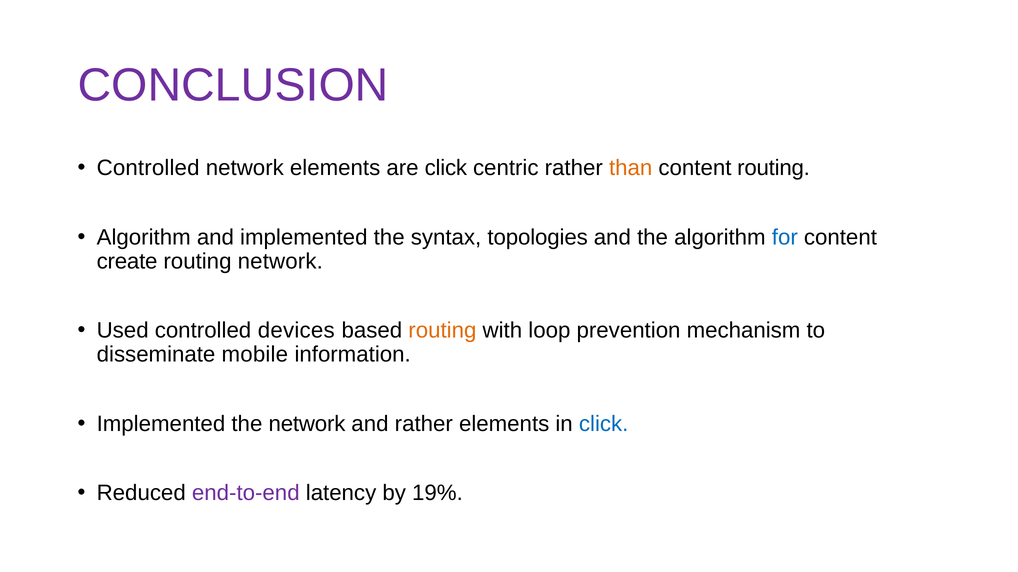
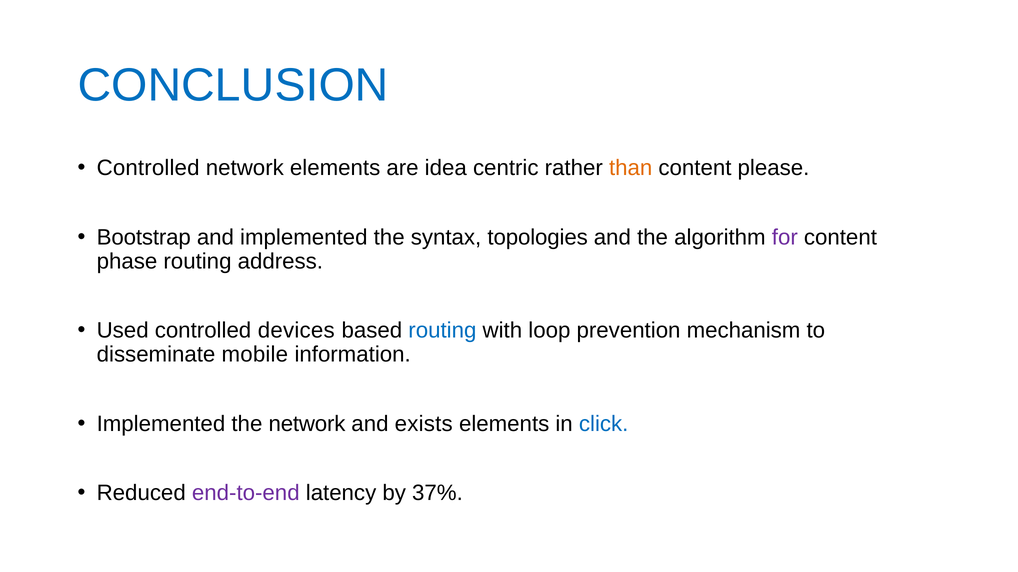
CONCLUSION colour: purple -> blue (233, 86)
are click: click -> idea (446, 168)
content routing: routing -> please (773, 168)
Algorithm: Algorithm -> Bootstrap (144, 237)
for colour: blue -> purple (785, 237)
create: create -> phase (127, 261)
routing network: network -> address (280, 261)
routing colour: orange -> blue (442, 331)
and rather: rather -> exists (424, 424)
19%: 19% -> 37% (437, 493)
